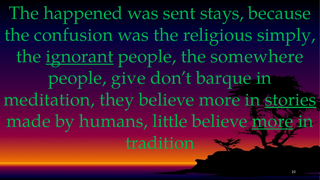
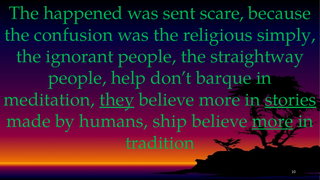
stays: stays -> scare (222, 13)
ignorant underline: present -> none (80, 56)
somewhere: somewhere -> straightway (257, 56)
give: give -> help (129, 78)
they underline: none -> present (117, 100)
little: little -> ship (170, 121)
